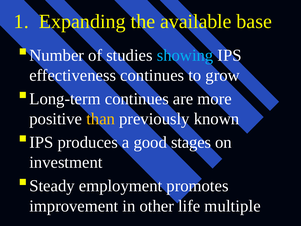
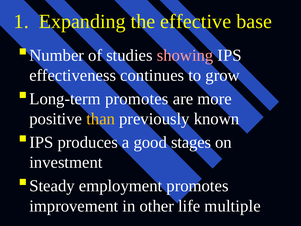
available: available -> effective (196, 21)
showing colour: light blue -> pink (185, 55)
Long-term continues: continues -> promotes (137, 99)
